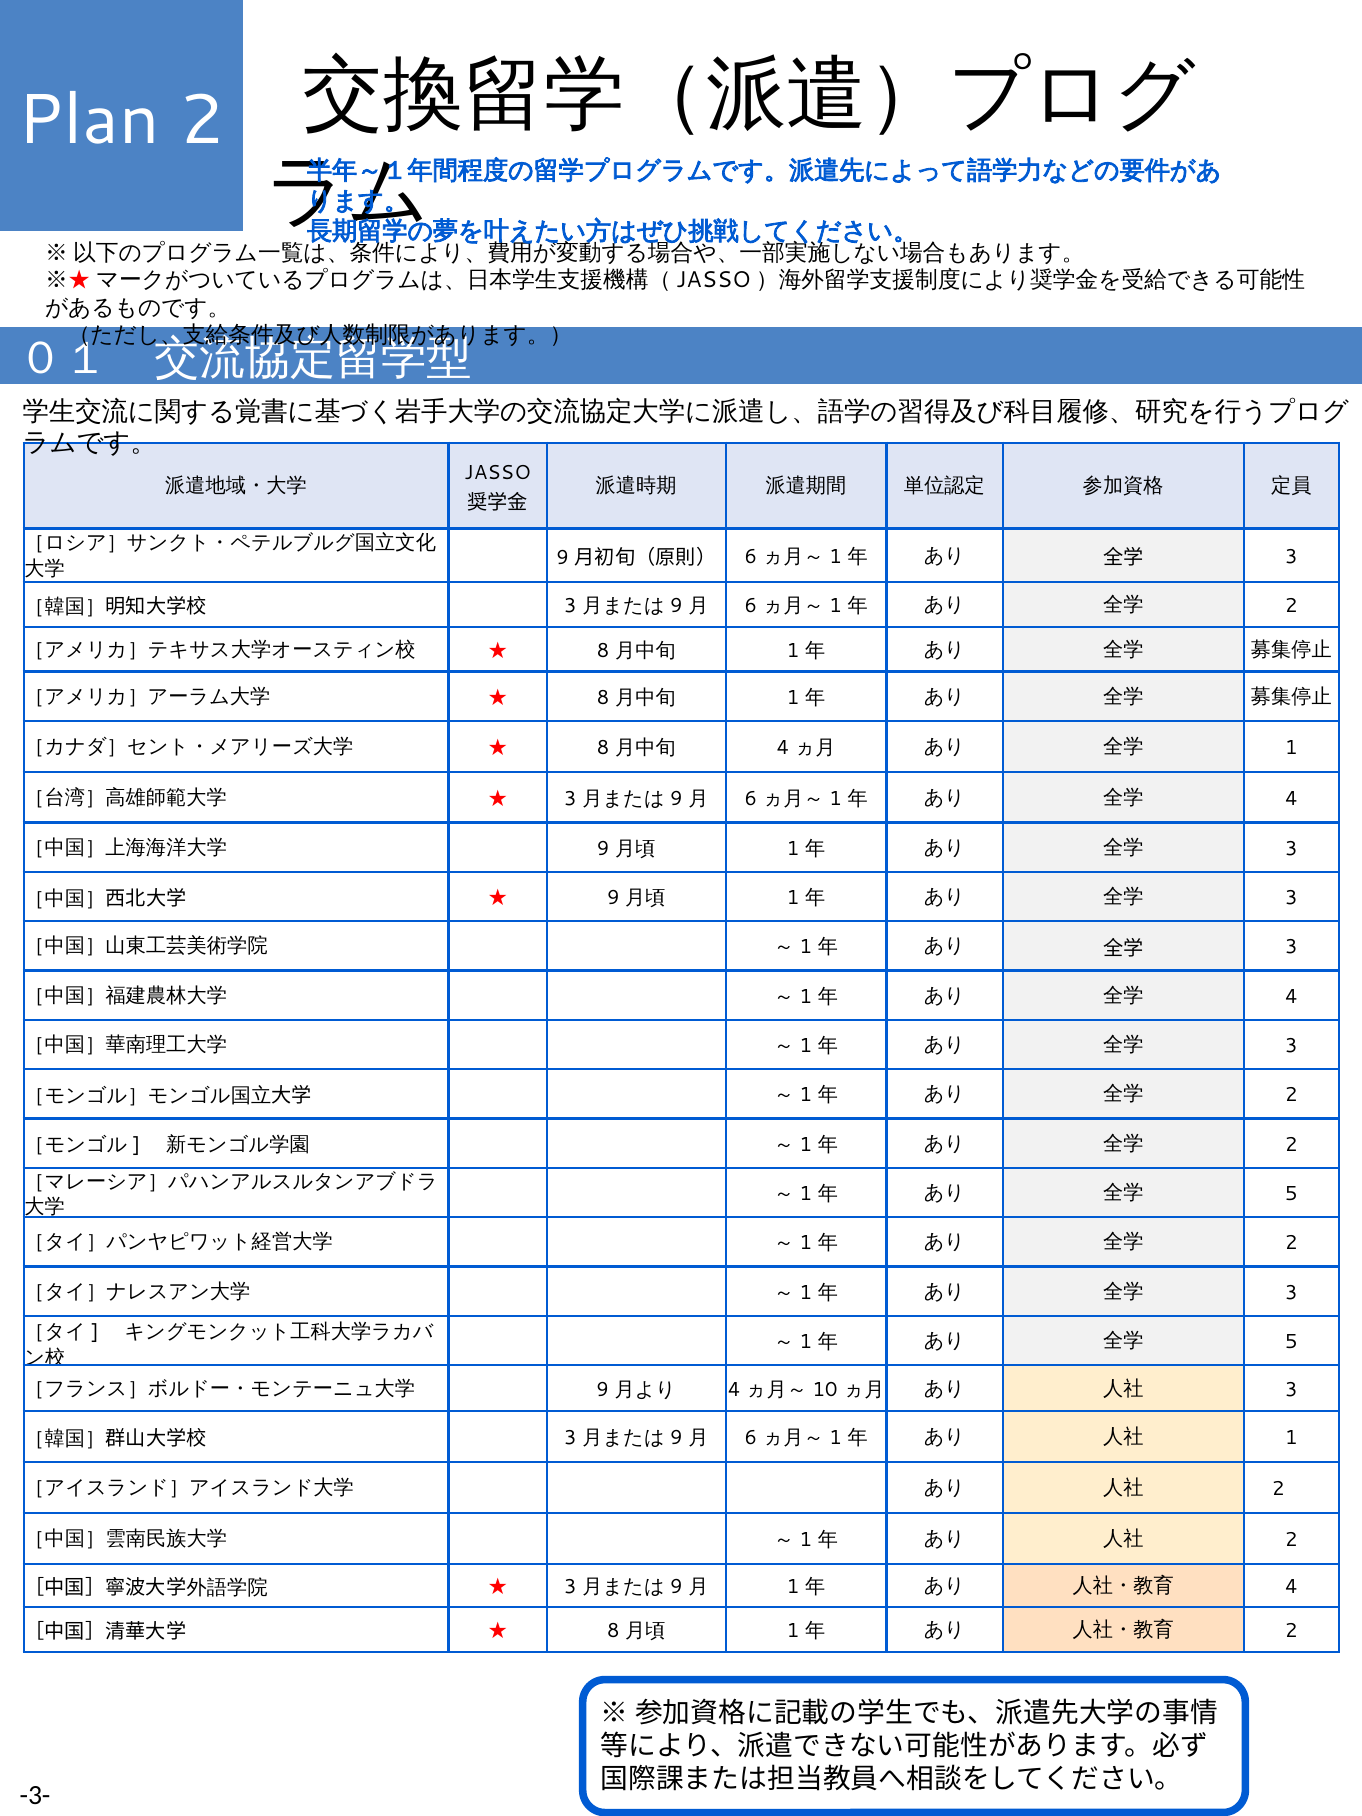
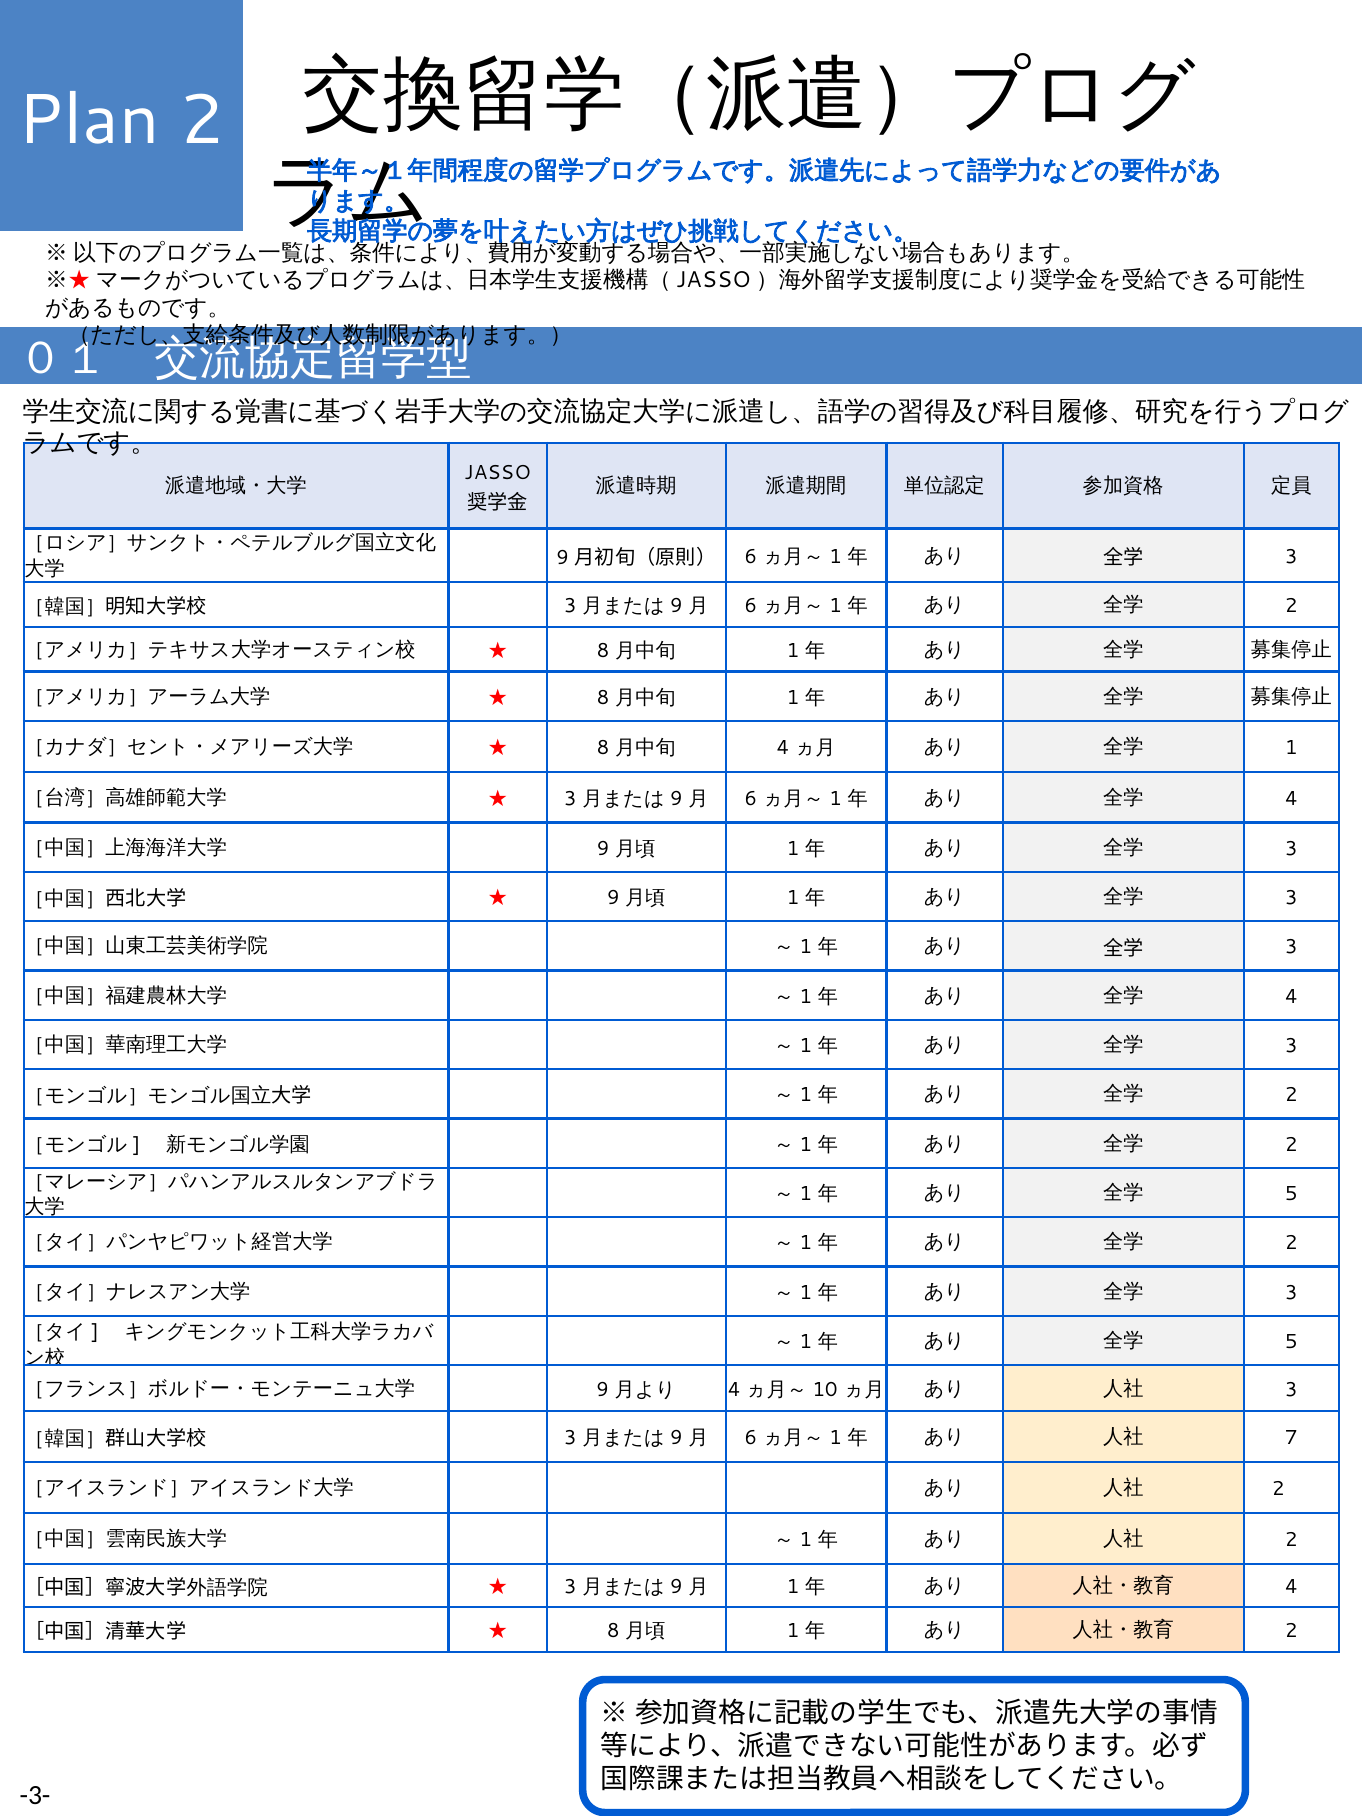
1: 1 -> 7 (1291, 1438)
